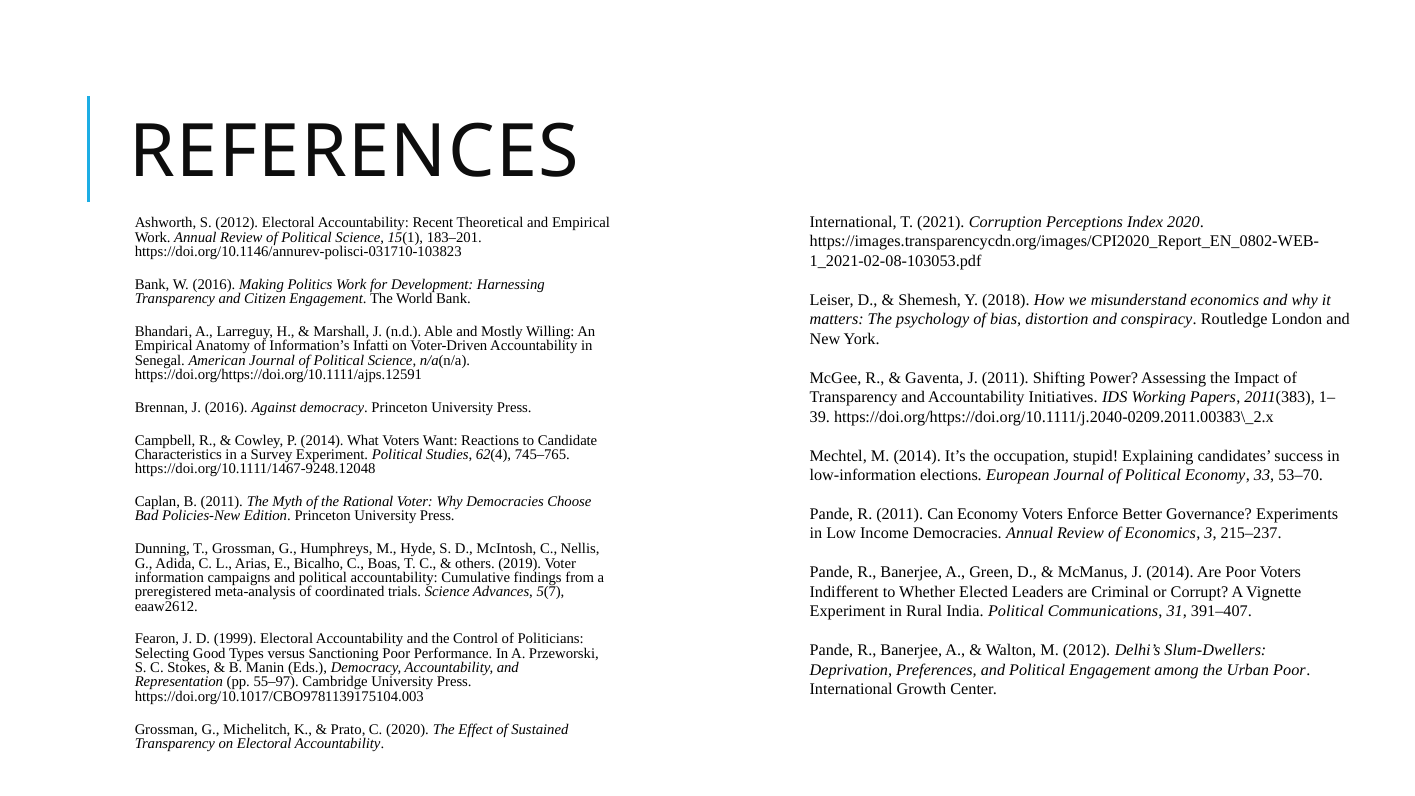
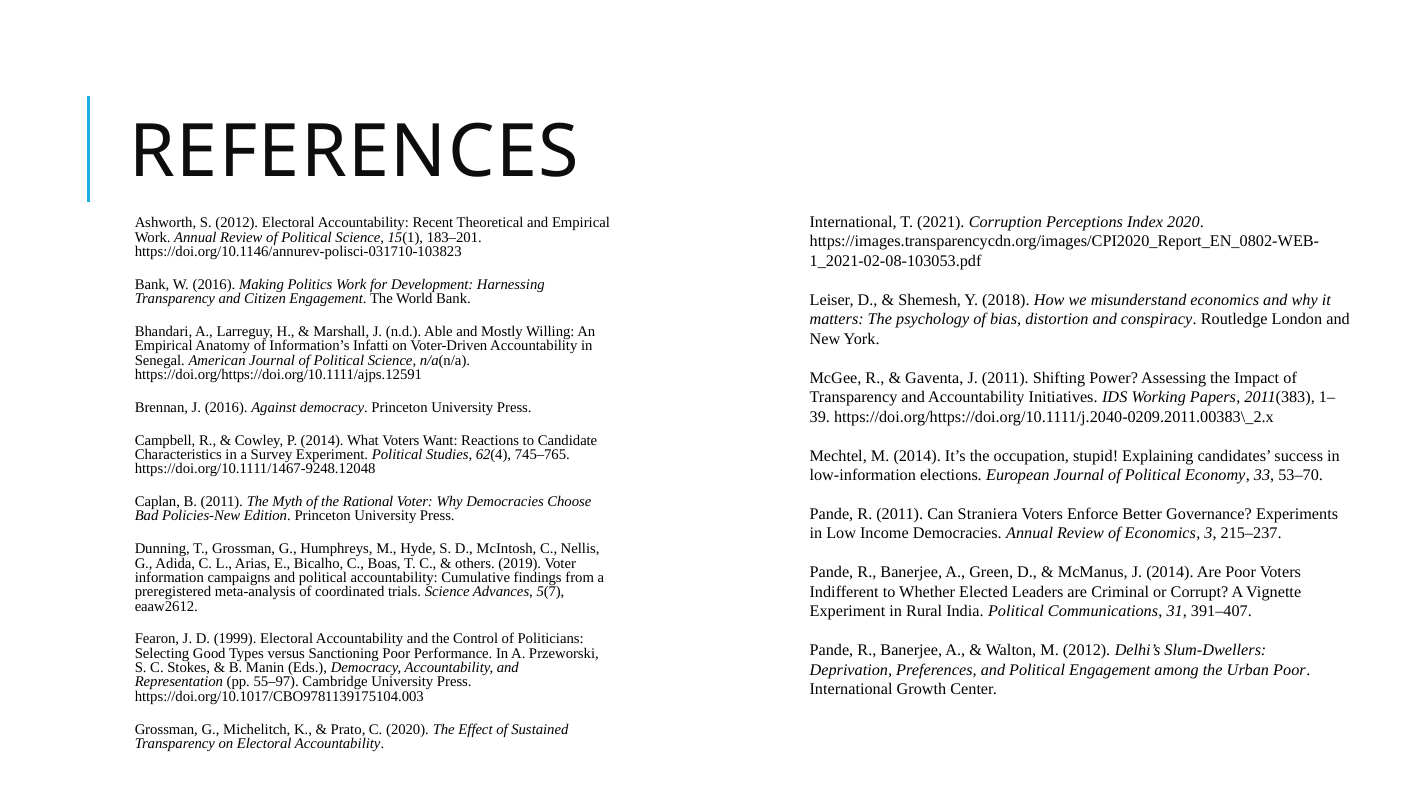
Can Economy: Economy -> Straniera (988, 514)
